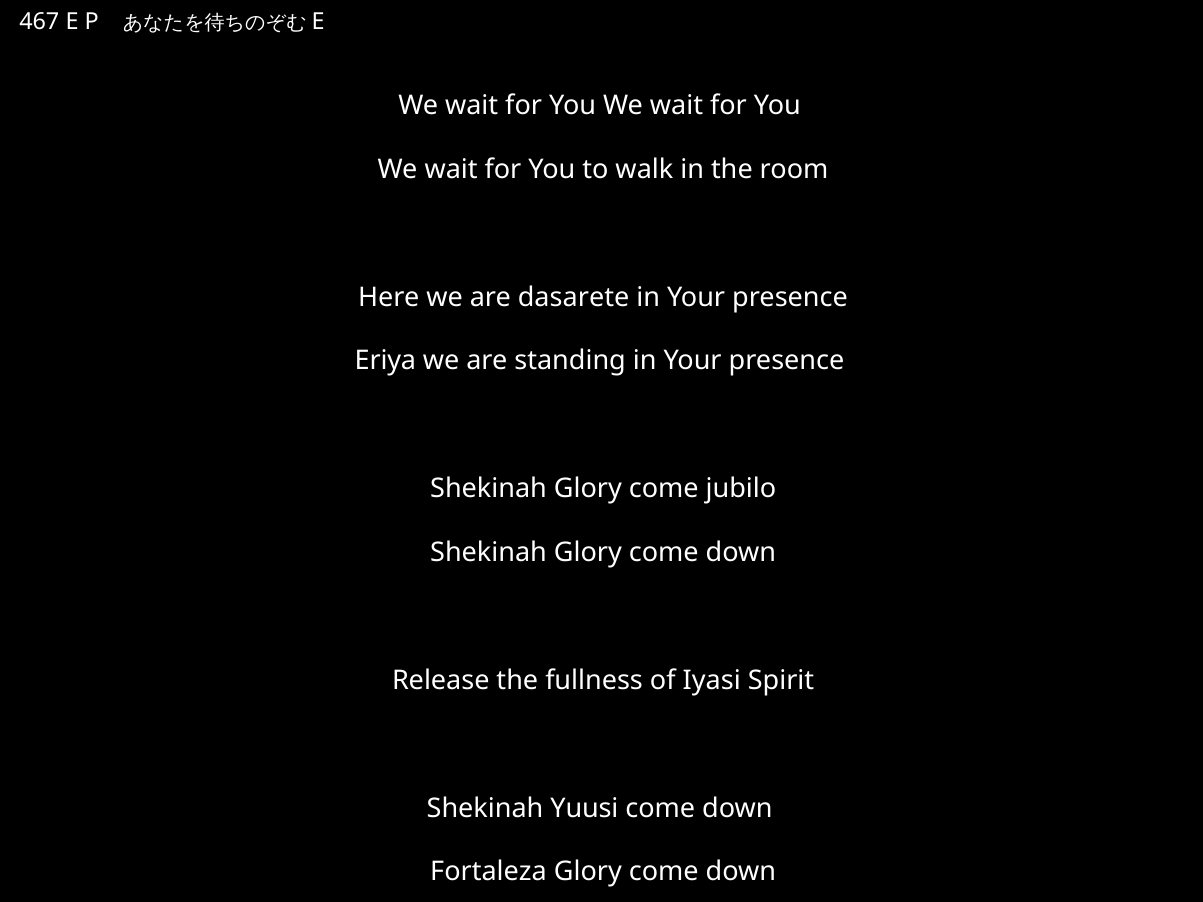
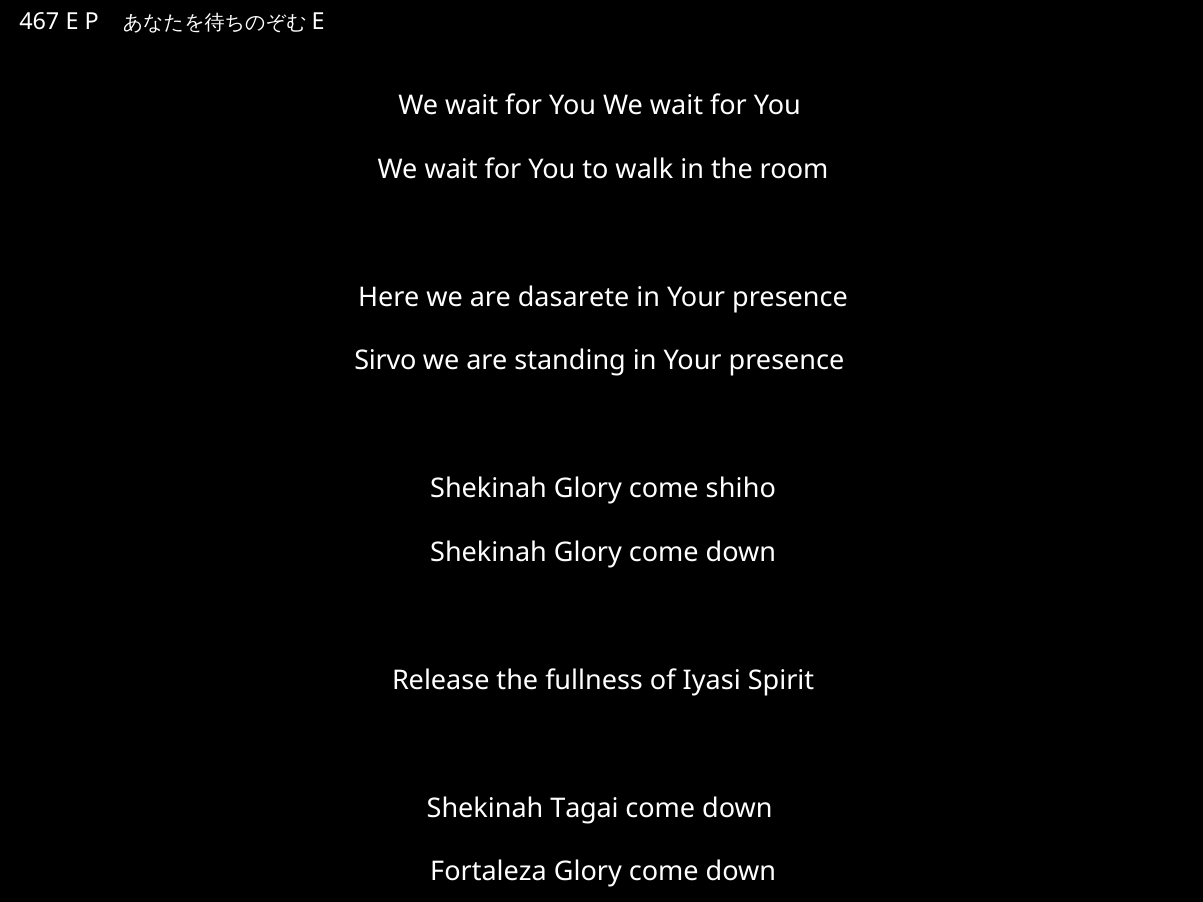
Eriya: Eriya -> Sirvo (385, 361)
jubilo: jubilo -> shiho (741, 489)
Yuusi: Yuusi -> Tagai (585, 808)
